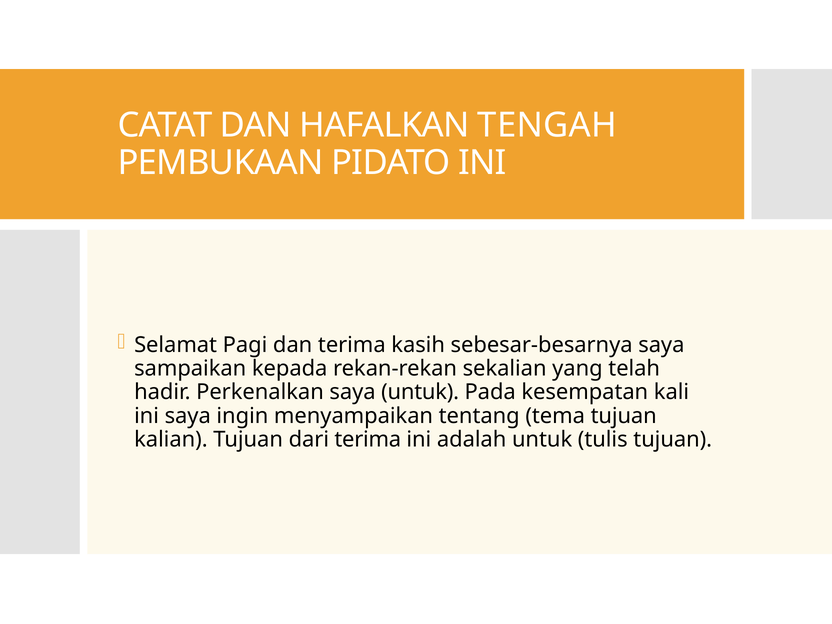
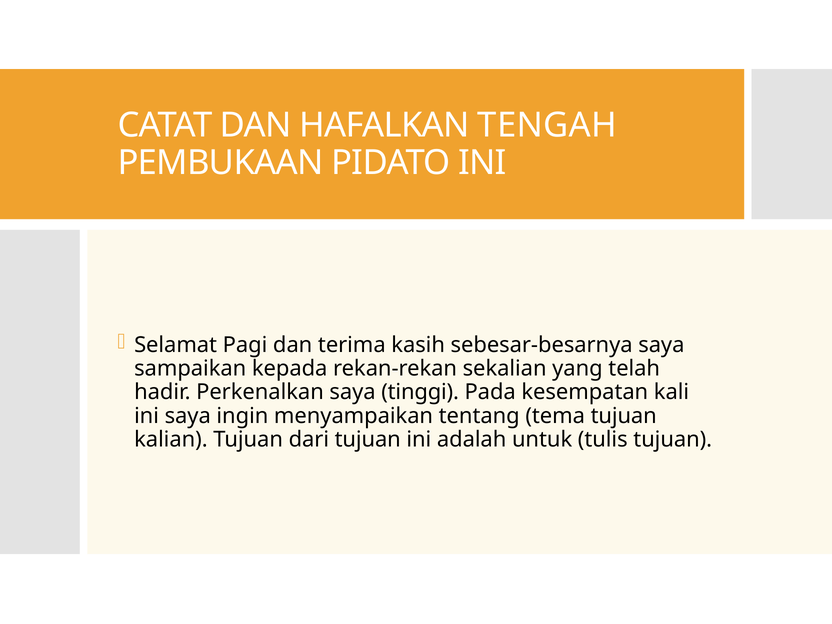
saya untuk: untuk -> tinggi (420, 392)
dari terima: terima -> tujuan (368, 440)
